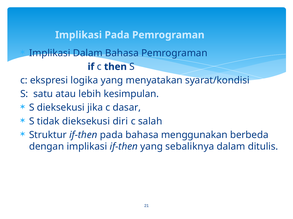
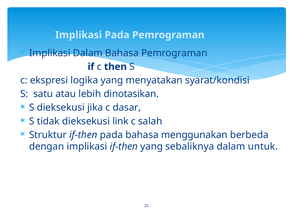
kesimpulan: kesimpulan -> dinotasikan (131, 94)
diri: diri -> link (120, 122)
ditulis: ditulis -> untuk (263, 147)
